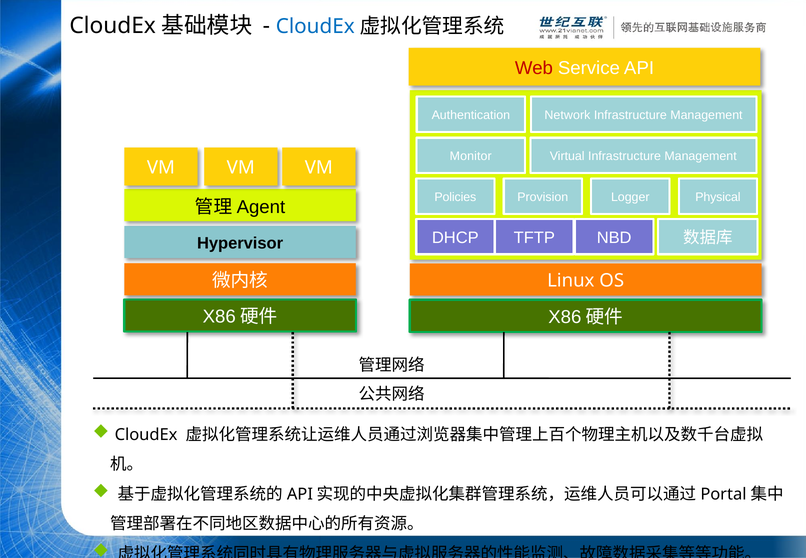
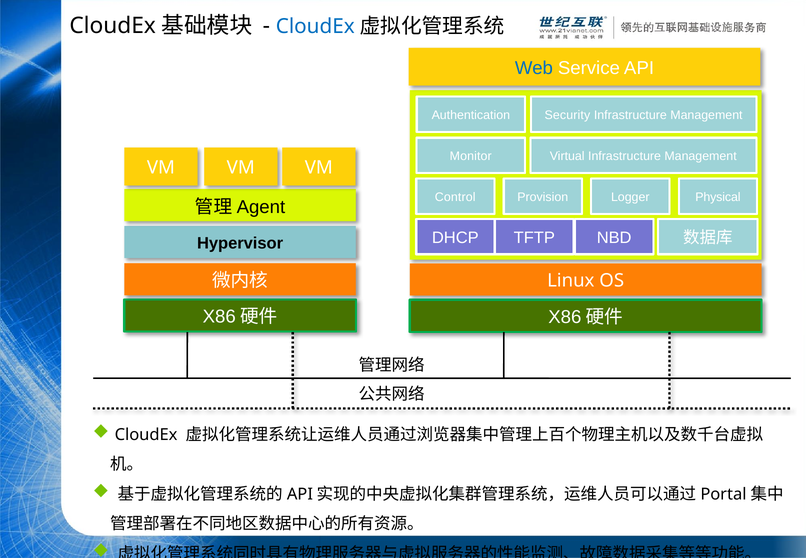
Web colour: red -> blue (534, 68)
Network: Network -> Security (567, 115)
Policies: Policies -> Control (455, 197)
